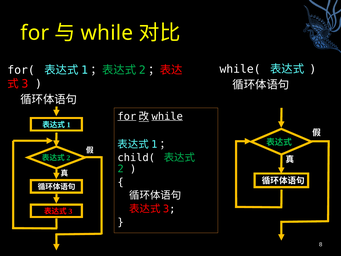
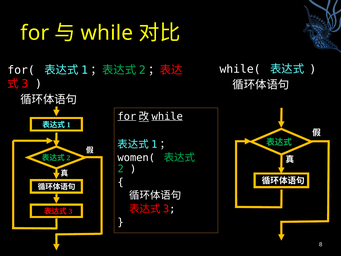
child(: child( -> women( (136, 158)
